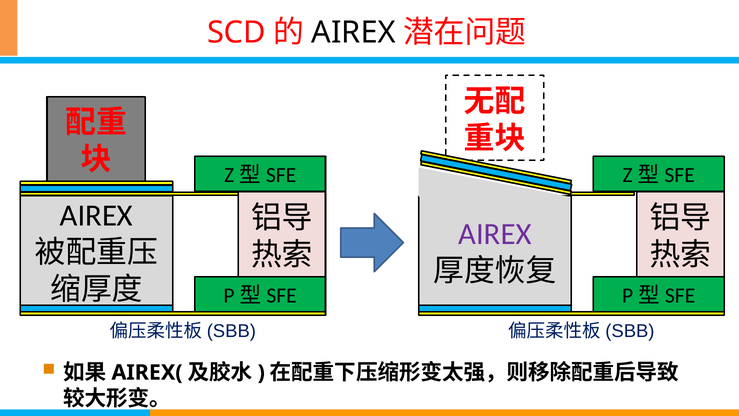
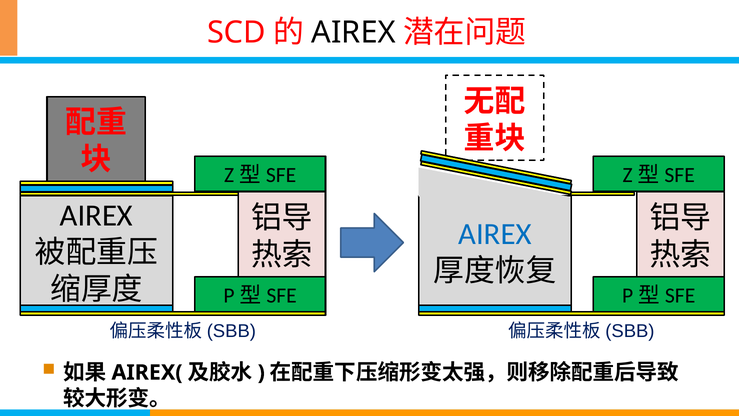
AIREX colour: purple -> blue (495, 234)
